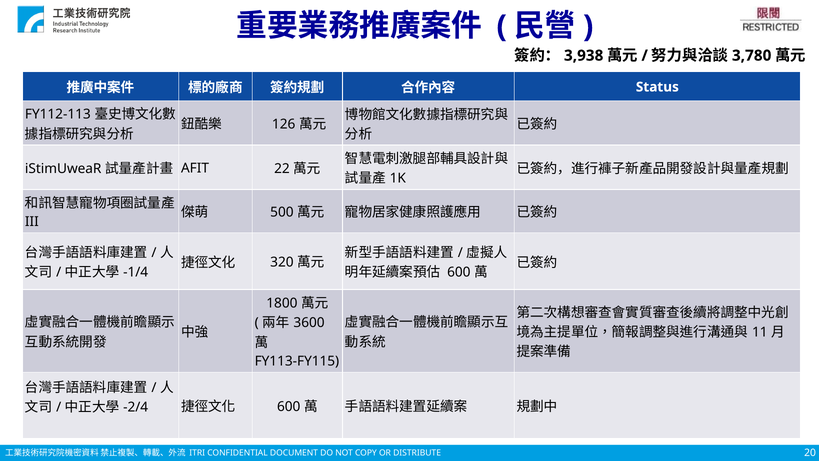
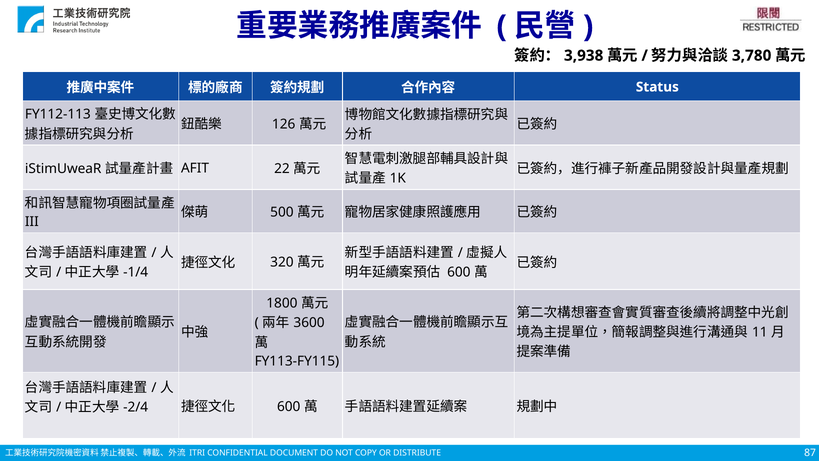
20: 20 -> 87 (810, 453)
